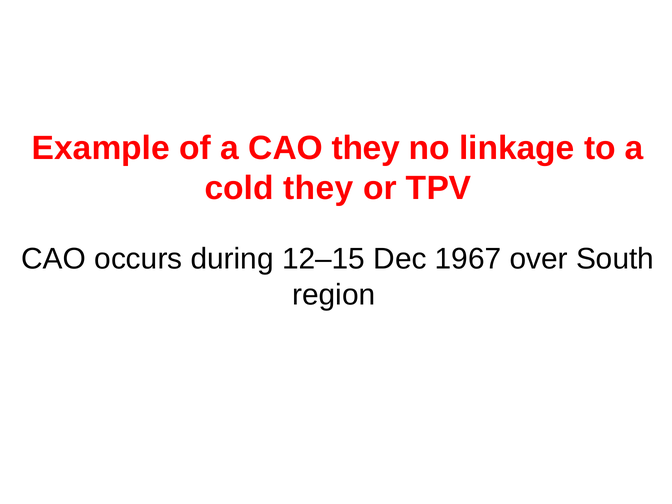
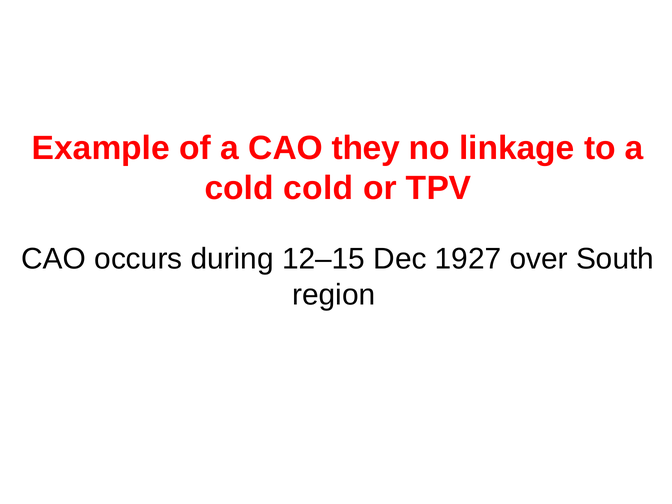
cold they: they -> cold (318, 188)
1967: 1967 -> 1927 (468, 259)
